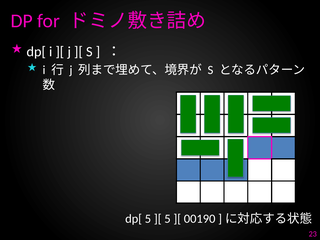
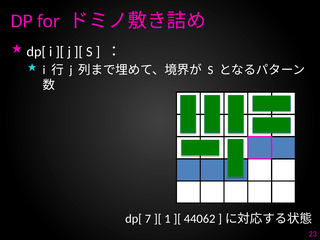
dp[ 5: 5 -> 7 (148, 219)
5: 5 -> 1 (168, 219)
00190: 00190 -> 44062 (200, 219)
